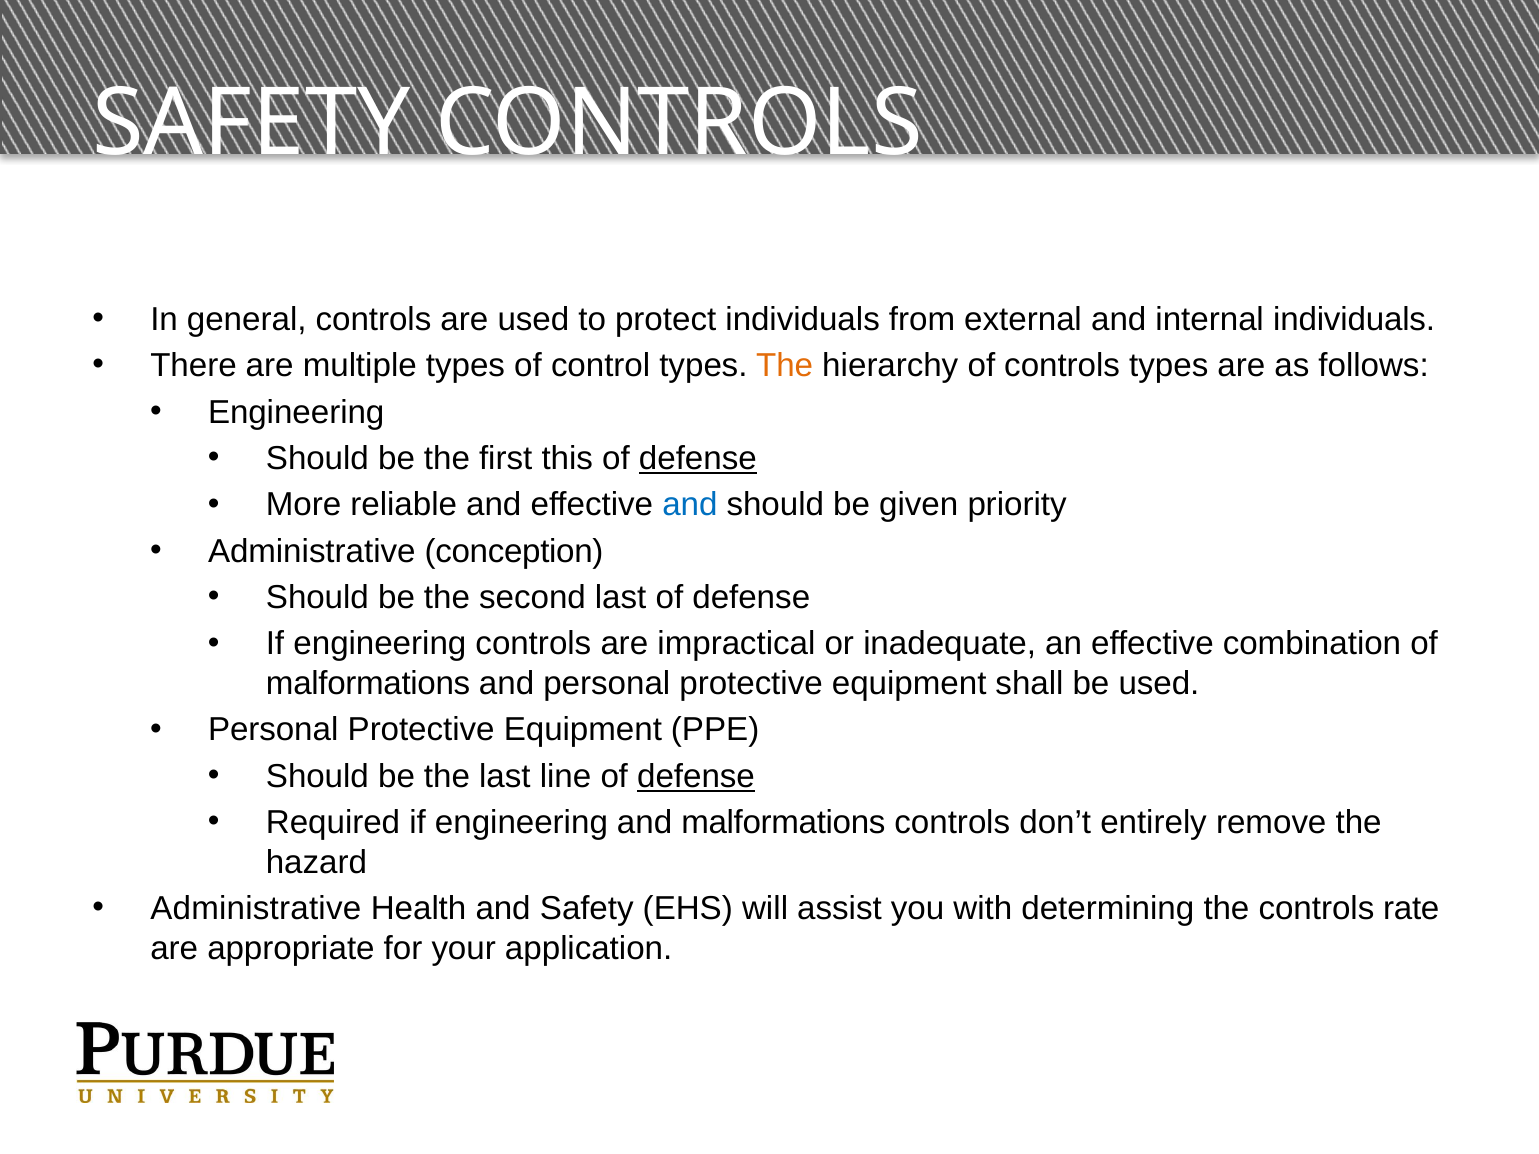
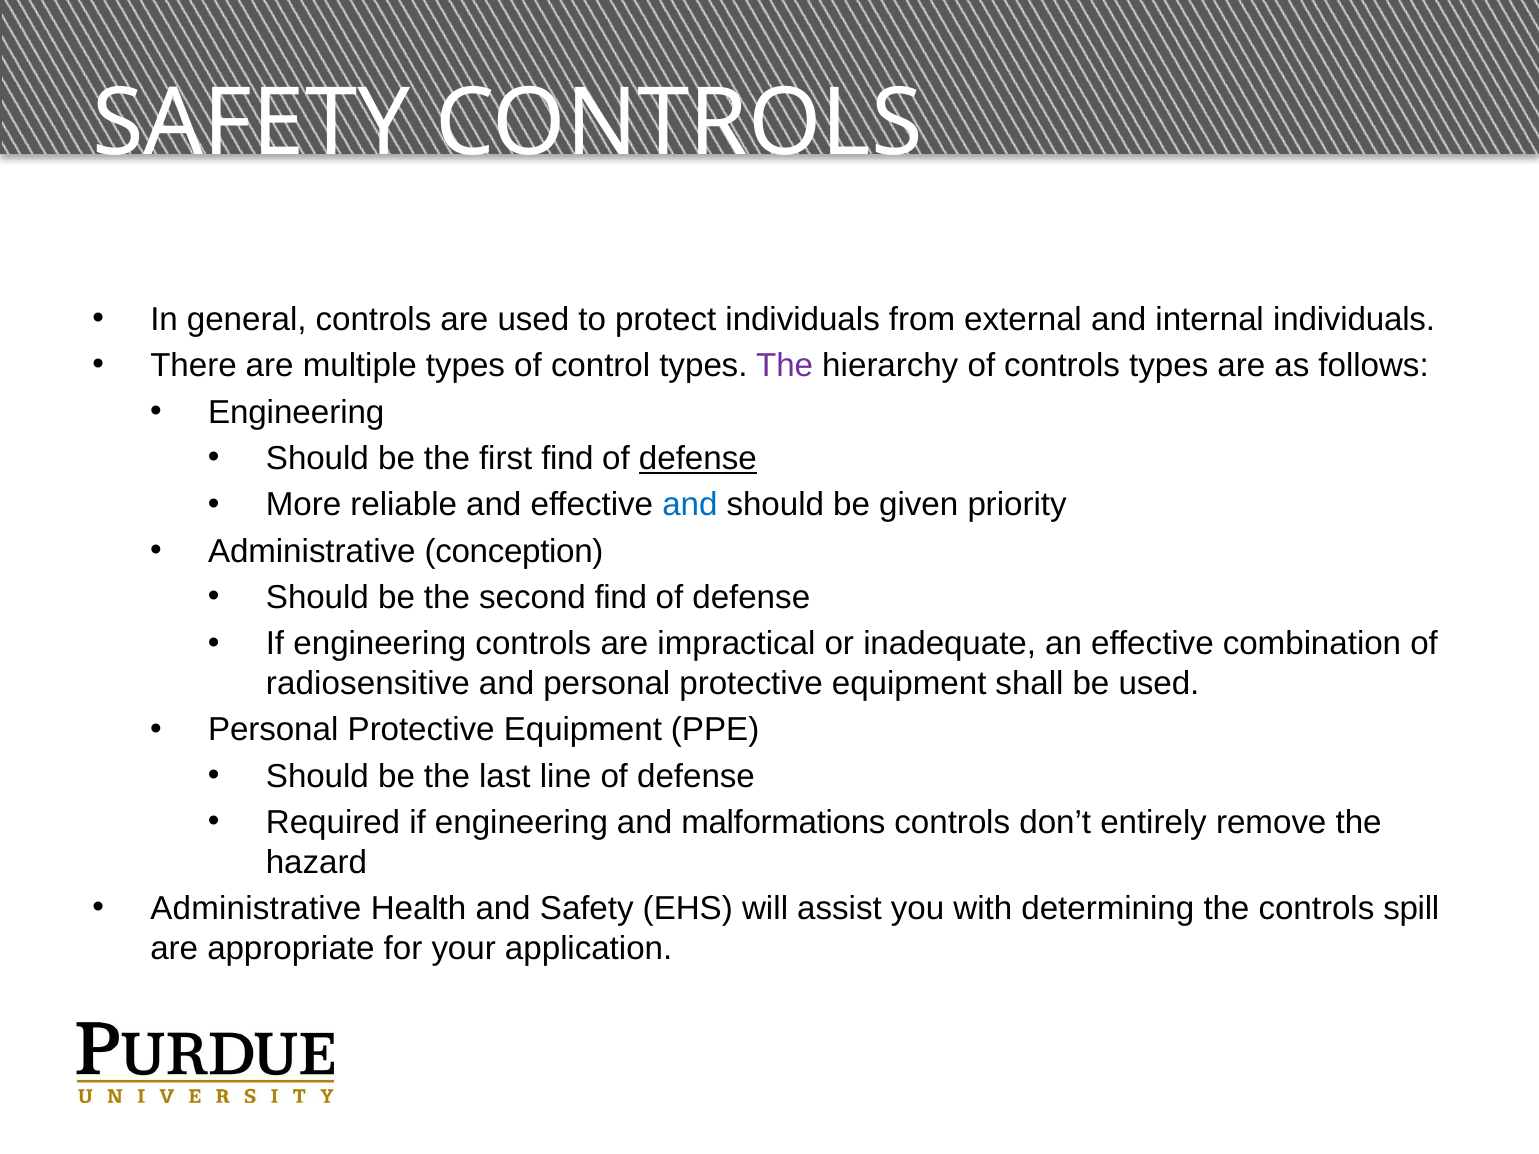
The colour: orange -> purple (785, 366)
first this: this -> find (567, 459)
second last: last -> find (621, 598)
malformations: malformations -> radiosensitive (368, 684)
defense underline: present -> none (696, 777)
rate: rate -> spill (1411, 909)
